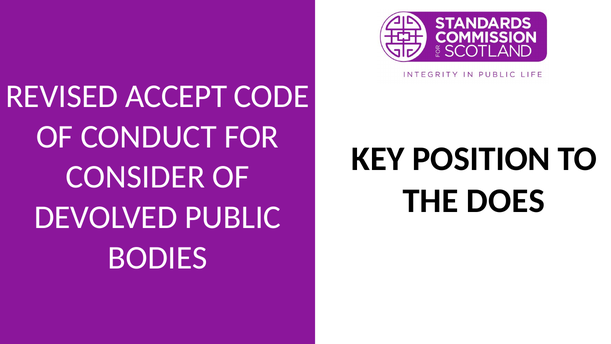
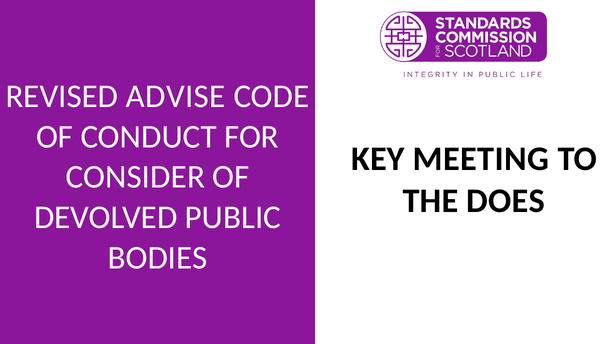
ACCEPT: ACCEPT -> ADVISE (176, 96)
POSITION: POSITION -> MEETING (481, 159)
